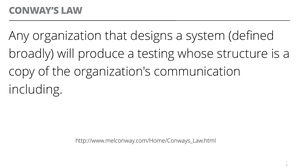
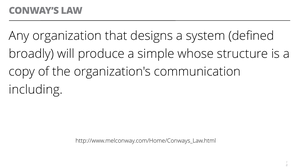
testing: testing -> simple (156, 54)
